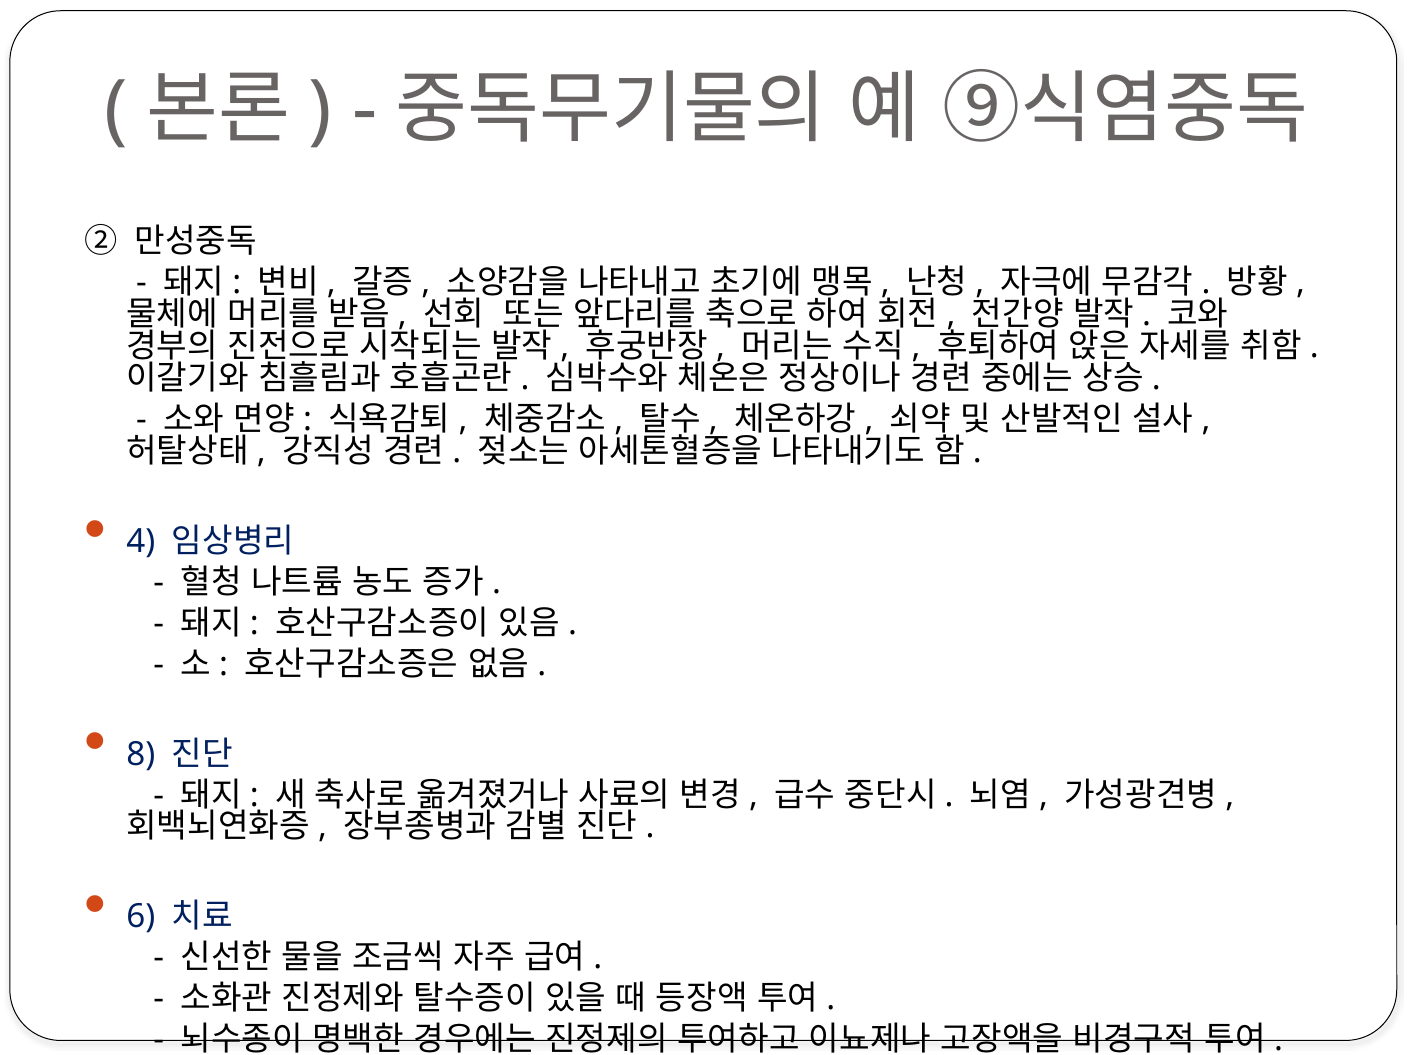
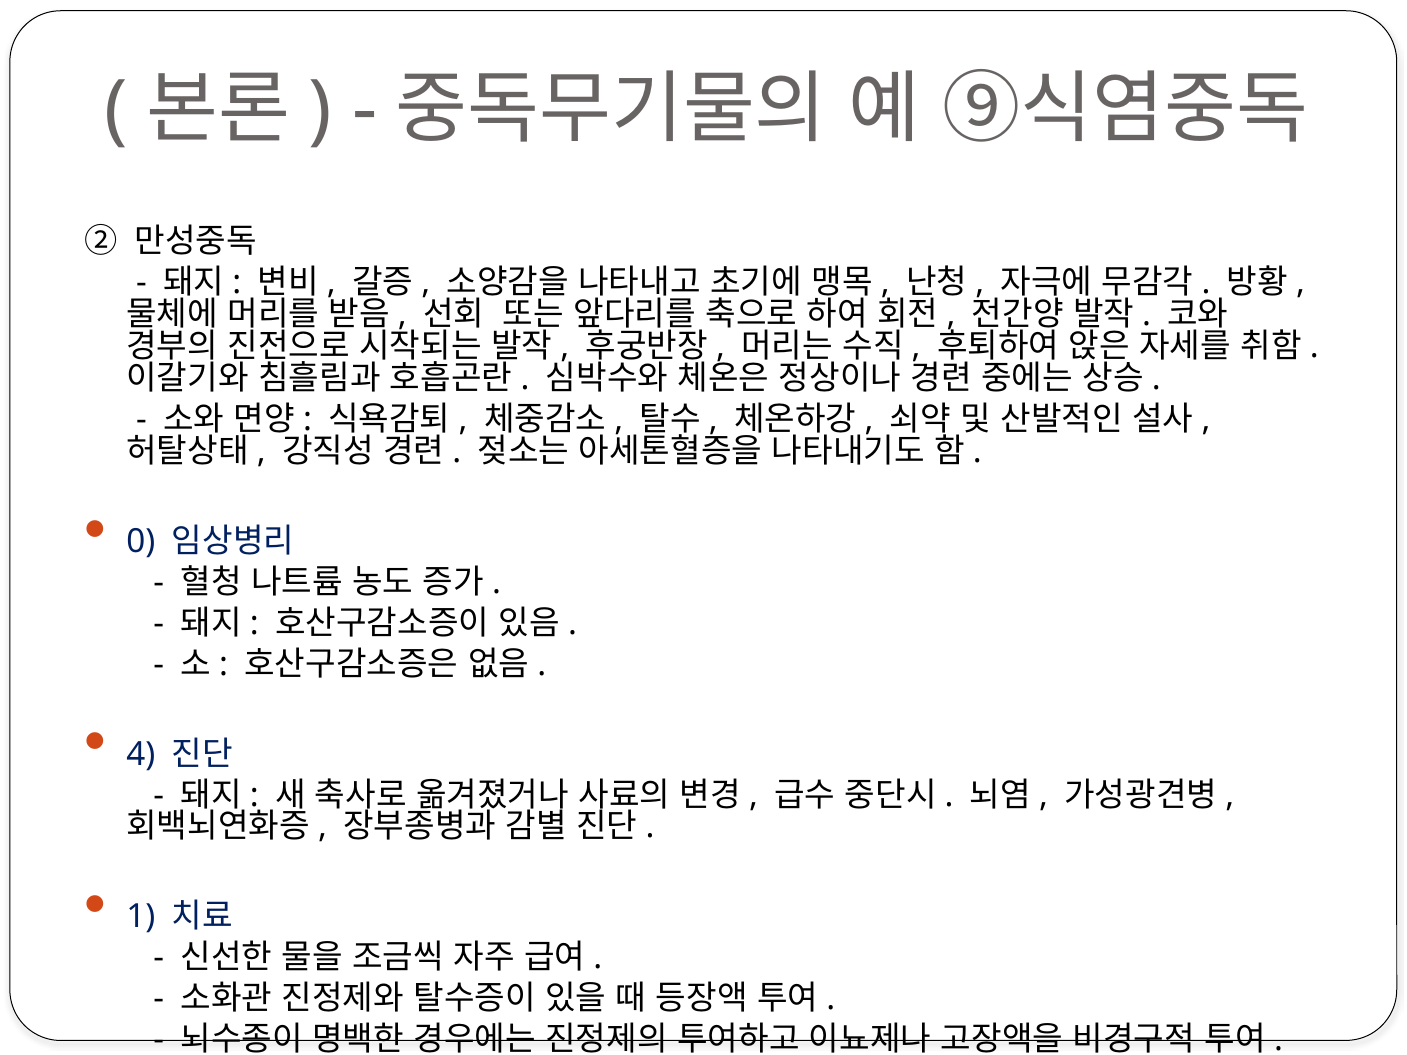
4: 4 -> 0 (141, 541)
8: 8 -> 4 (141, 754)
6: 6 -> 1 (141, 917)
